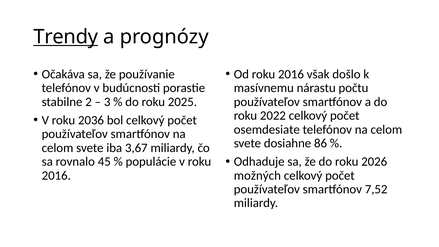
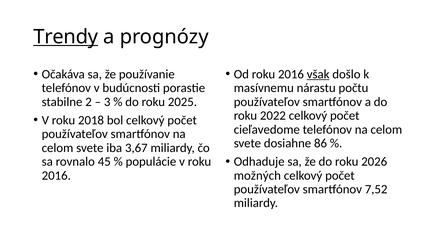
však underline: none -> present (318, 74)
2036: 2036 -> 2018 (91, 120)
osemdesiate: osemdesiate -> cieľavedome (267, 129)
